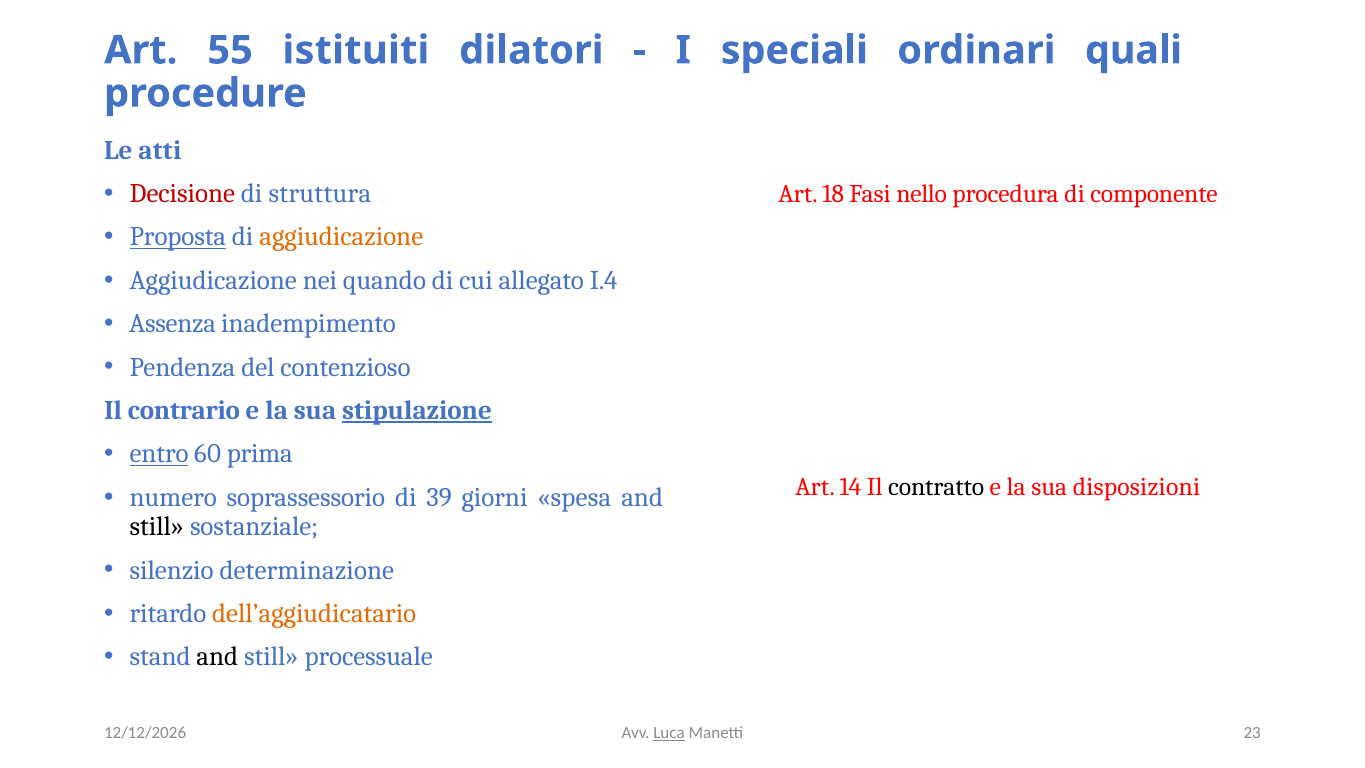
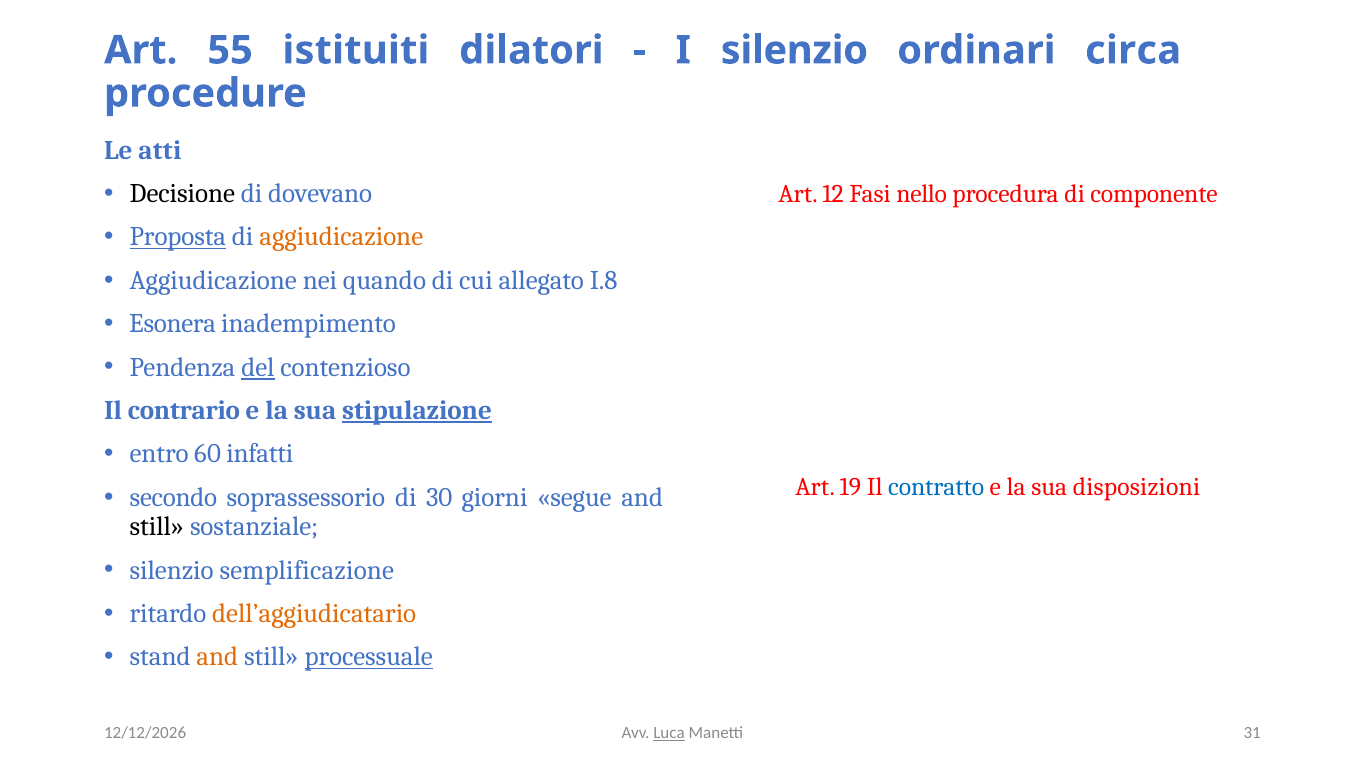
I speciali: speciali -> silenzio (794, 50)
quali: quali -> circa (1133, 50)
Decisione colour: red -> black (182, 193)
struttura: struttura -> dovevano (320, 193)
18: 18 -> 12 (833, 194)
I.4: I.4 -> I.8 (604, 280)
Assenza: Assenza -> Esonera (173, 324)
del underline: none -> present (258, 367)
entro underline: present -> none (159, 454)
prima: prima -> infatti (260, 454)
14: 14 -> 19 (850, 487)
contratto colour: black -> blue (936, 487)
numero: numero -> secondo (173, 497)
39: 39 -> 30 (439, 497)
spesa: spesa -> segue (574, 497)
determinazione: determinazione -> semplificazione (307, 570)
and colour: black -> orange (217, 657)
processuale underline: none -> present (369, 657)
23: 23 -> 31 (1252, 733)
